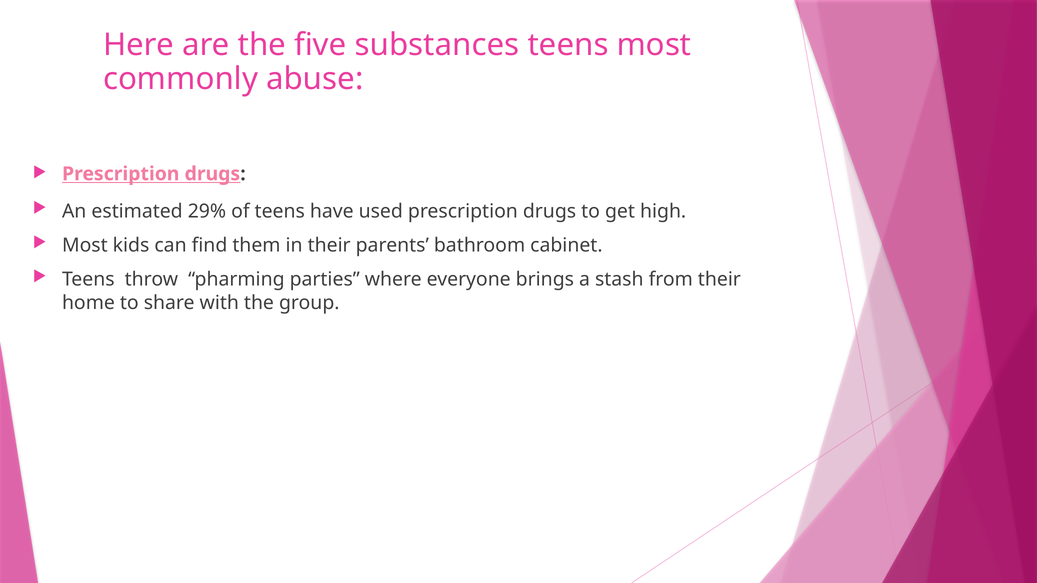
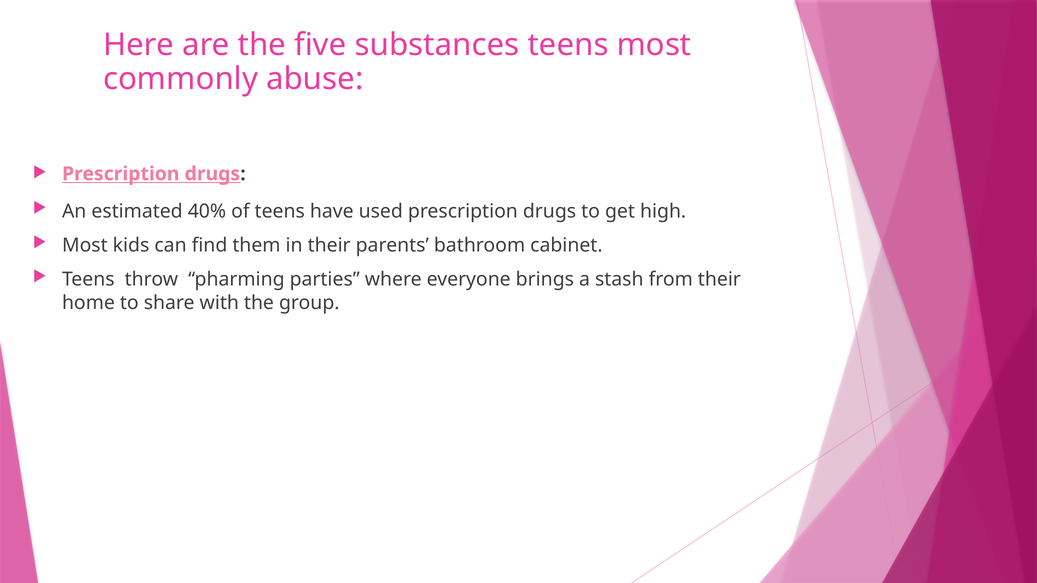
29%: 29% -> 40% (207, 211)
